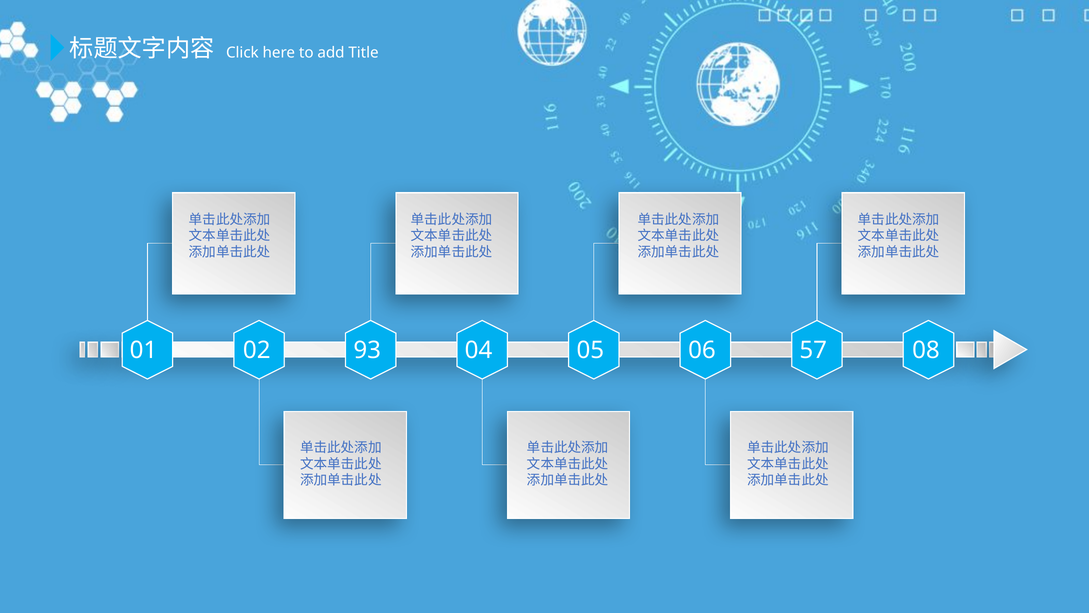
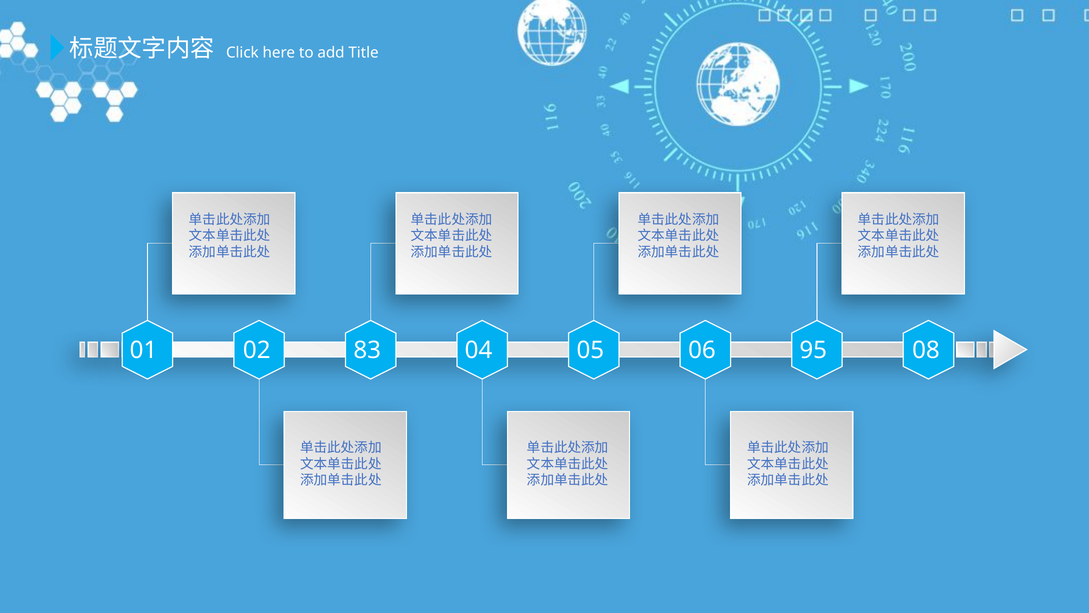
93: 93 -> 83 (367, 350)
57: 57 -> 95 (813, 350)
